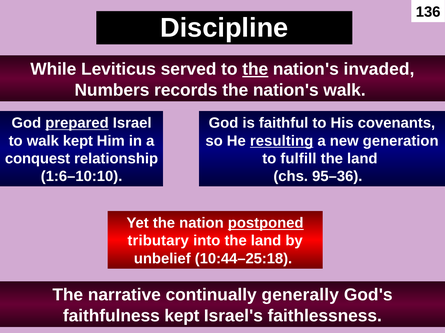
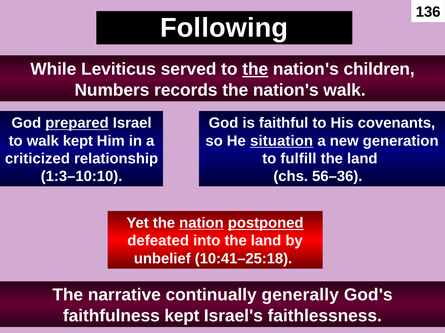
Discipline: Discipline -> Following (224, 28)
invaded: invaded -> children (379, 69)
resulting: resulting -> situation (282, 141)
conquest: conquest -> criticized (37, 159)
1:6–10:10: 1:6–10:10 -> 1:3–10:10 (82, 177)
95–36: 95–36 -> 56–36 (337, 177)
nation underline: none -> present (201, 223)
tributary: tributary -> defeated (158, 241)
10:44–25:18: 10:44–25:18 -> 10:41–25:18 (243, 259)
